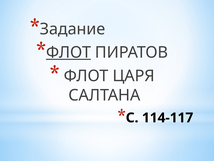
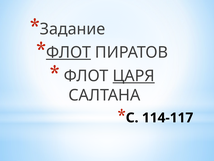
ЦАРЯ underline: none -> present (134, 76)
